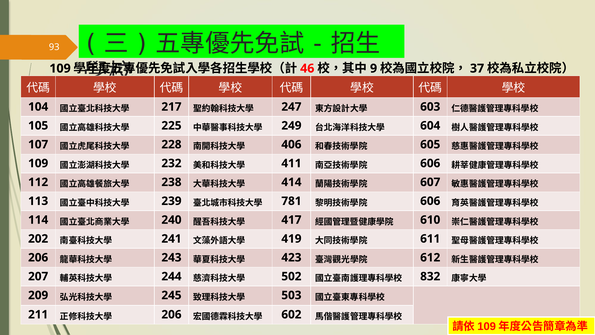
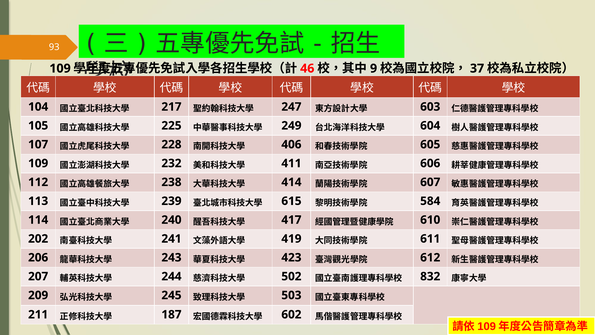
781: 781 -> 615 (291, 201)
606: 606 -> 584 (430, 201)
206: 206 -> 187 (171, 314)
